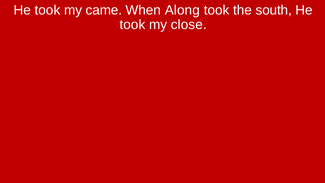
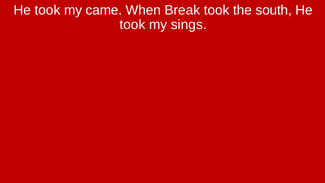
Along: Along -> Break (182, 10)
close: close -> sings (189, 25)
